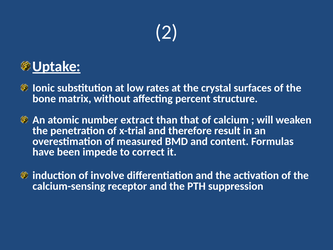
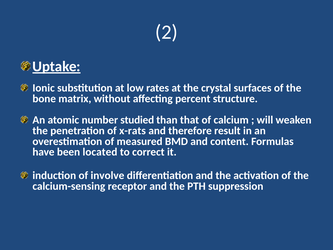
extract: extract -> studied (137, 120)
x-trial: x-trial -> x-rats (133, 131)
impede: impede -> located (100, 152)
